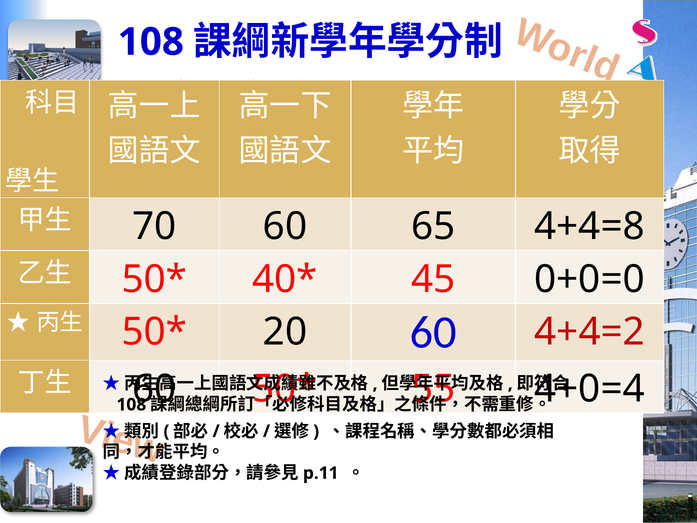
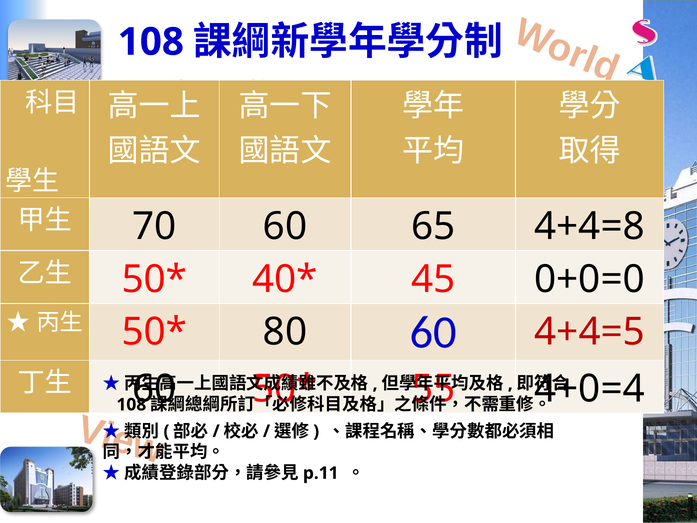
20: 20 -> 80 (285, 332)
4+4=2: 4+4=2 -> 4+4=5 (590, 332)
